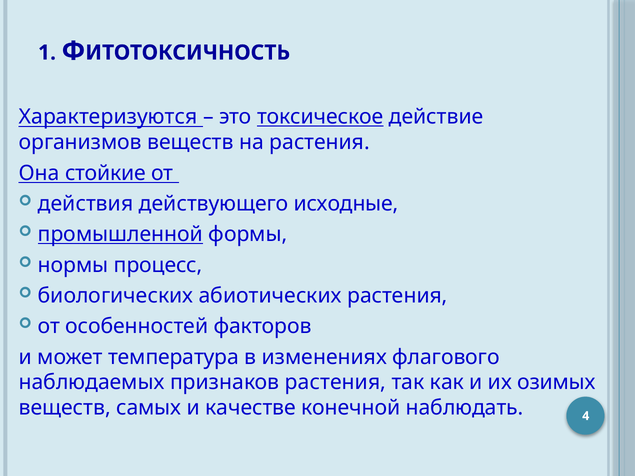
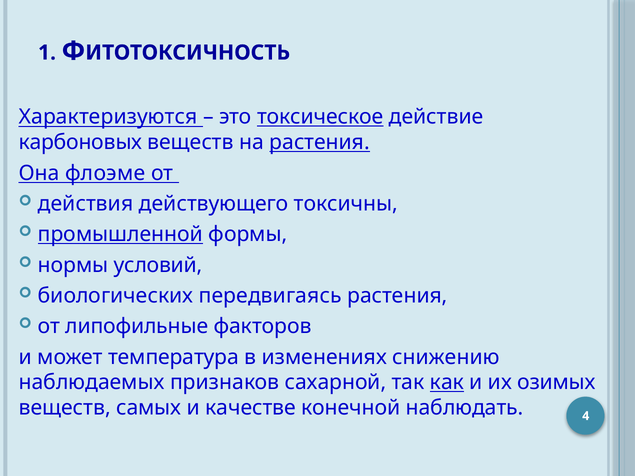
организмов: организмов -> карбоновых (80, 142)
растения underline: none -> present (320, 142)
стойкие: стойкие -> флоэме (105, 173)
исходные: исходные -> токсичны (346, 204)
процесс: процесс -> условий (158, 265)
абиотических: абиотических -> передвигаясь (270, 296)
особенностей: особенностей -> липофильные (137, 327)
флагового: флагового -> снижению (446, 357)
признаков растения: растения -> сахарной (336, 383)
как underline: none -> present (447, 383)
